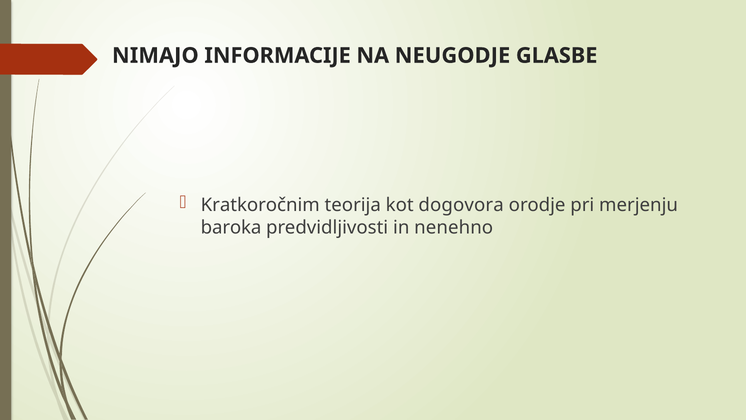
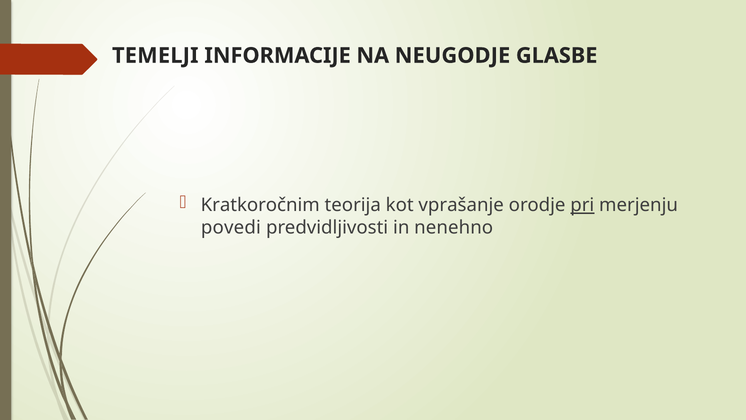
NIMAJO: NIMAJO -> TEMELJI (155, 56)
dogovora: dogovora -> vprašanje (461, 205)
pri underline: none -> present (582, 205)
baroka: baroka -> povedi (231, 227)
